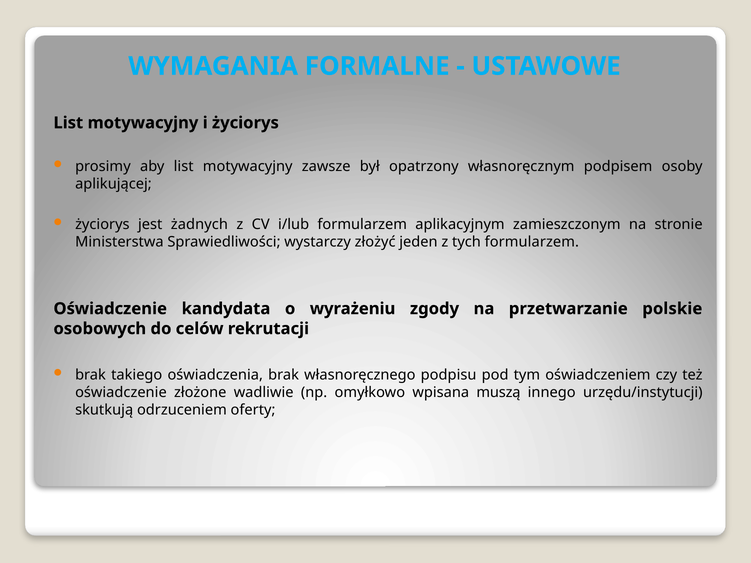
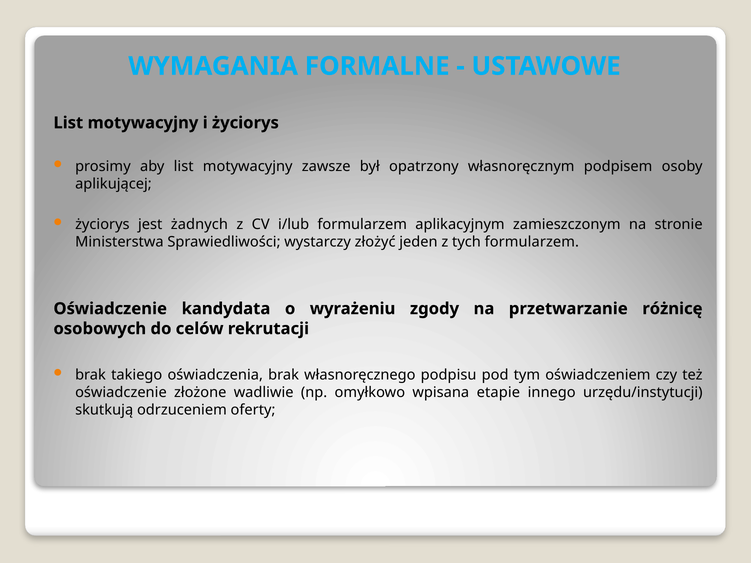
polskie: polskie -> różnicę (672, 309)
muszą: muszą -> etapie (498, 393)
